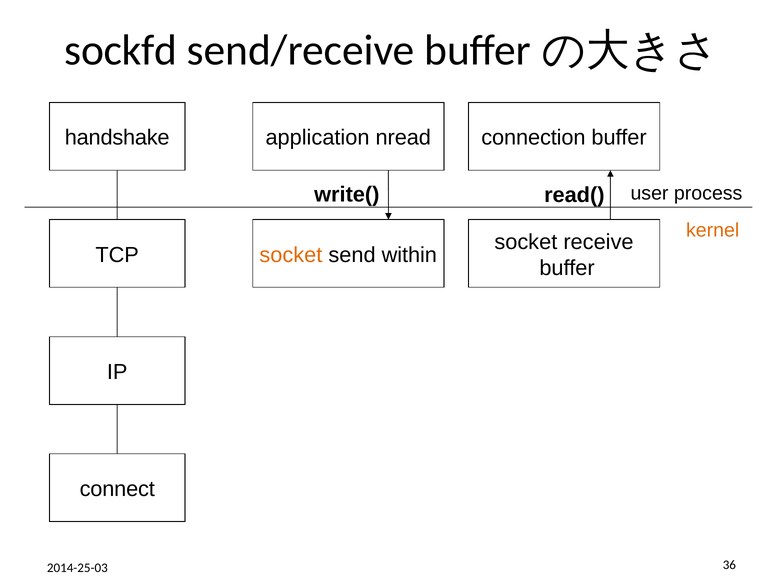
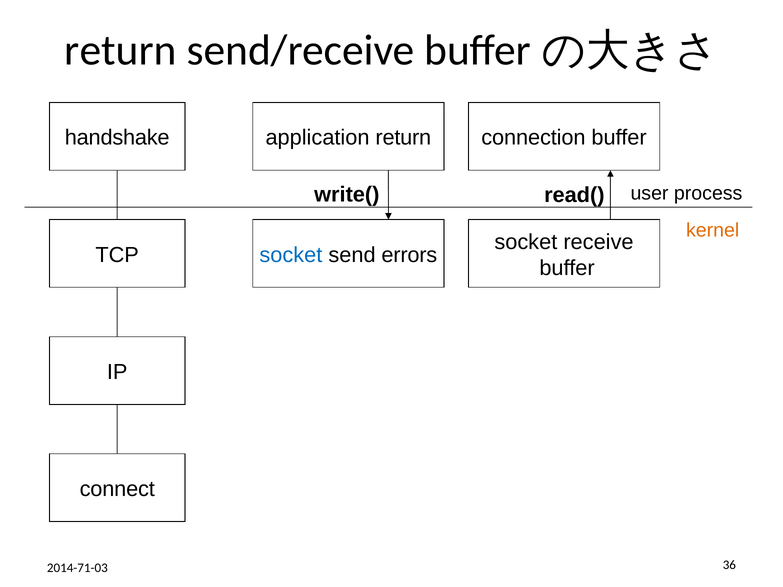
sockfd: sockfd -> return (121, 50)
application nread: nread -> return (403, 138)
socket colour: orange -> blue (291, 255)
within: within -> errors (409, 255)
2014-25-03: 2014-25-03 -> 2014-71-03 (77, 568)
